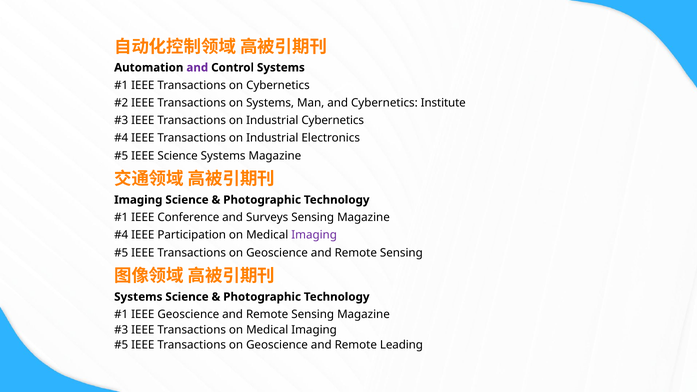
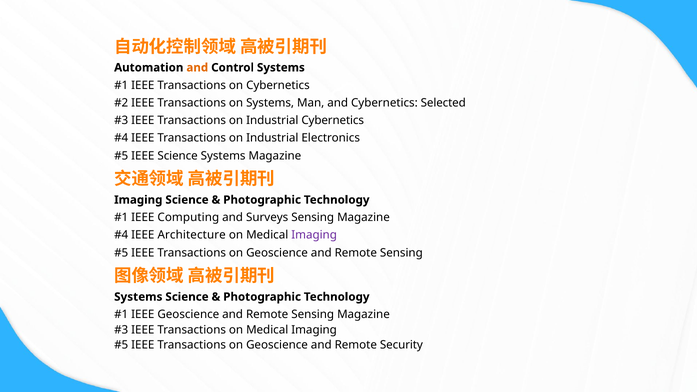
and colour: purple -> orange (197, 68)
Institute: Institute -> Selected (443, 103)
Conference: Conference -> Computing (188, 218)
Participation: Participation -> Architecture (192, 235)
Leading: Leading -> Security (401, 345)
